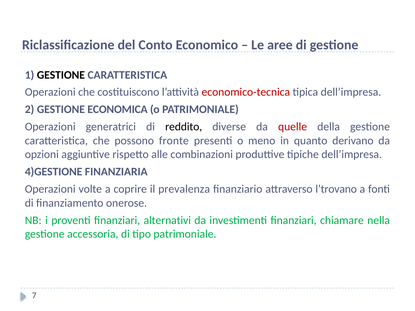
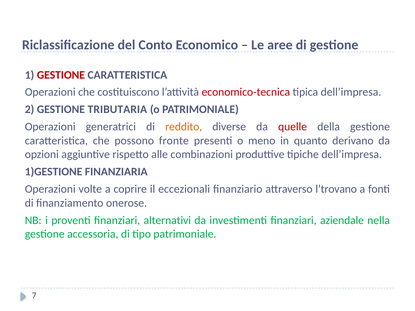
GESTIONE colour: black -> red (61, 75)
ECONOMICA: ECONOMICA -> TRIBUTARIA (117, 110)
reddito colour: black -> orange (184, 127)
4)GESTIONE: 4)GESTIONE -> 1)GESTIONE (54, 172)
prevalenza: prevalenza -> eccezionali (184, 189)
chiamare: chiamare -> aziendale (342, 220)
